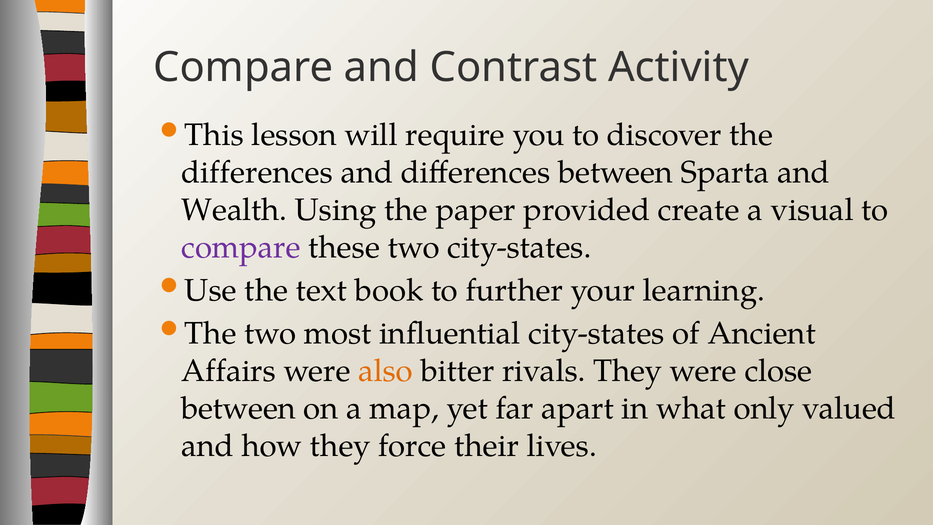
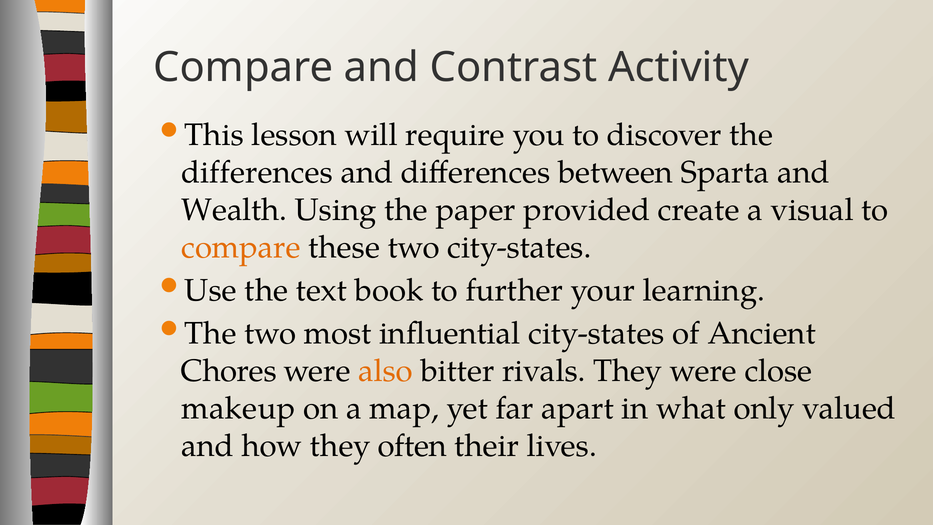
compare colour: purple -> orange (241, 247)
Affairs: Affairs -> Chores (229, 371)
between: between -> makeup (238, 408)
force: force -> often (412, 446)
